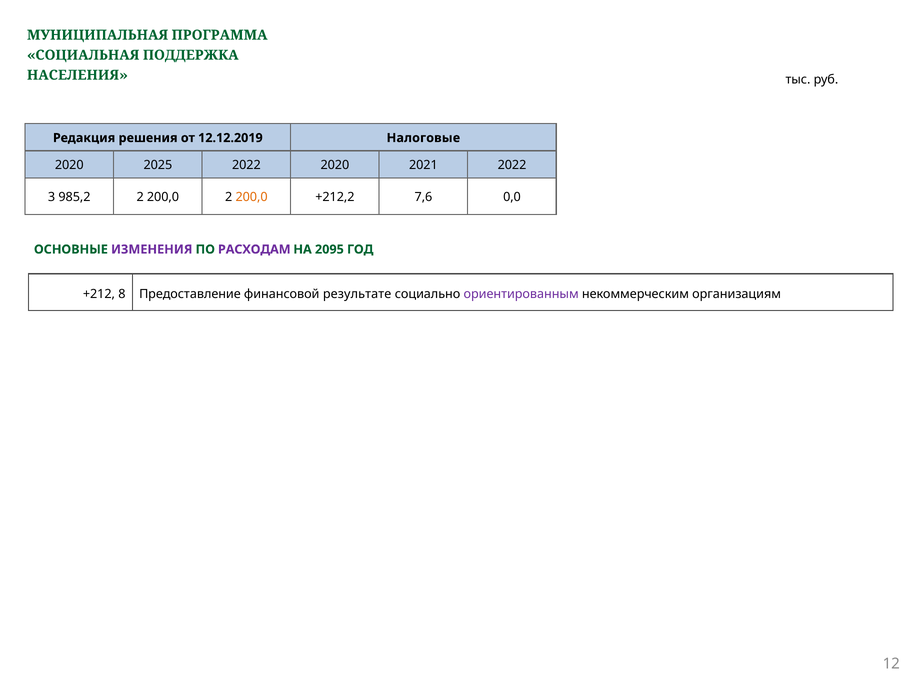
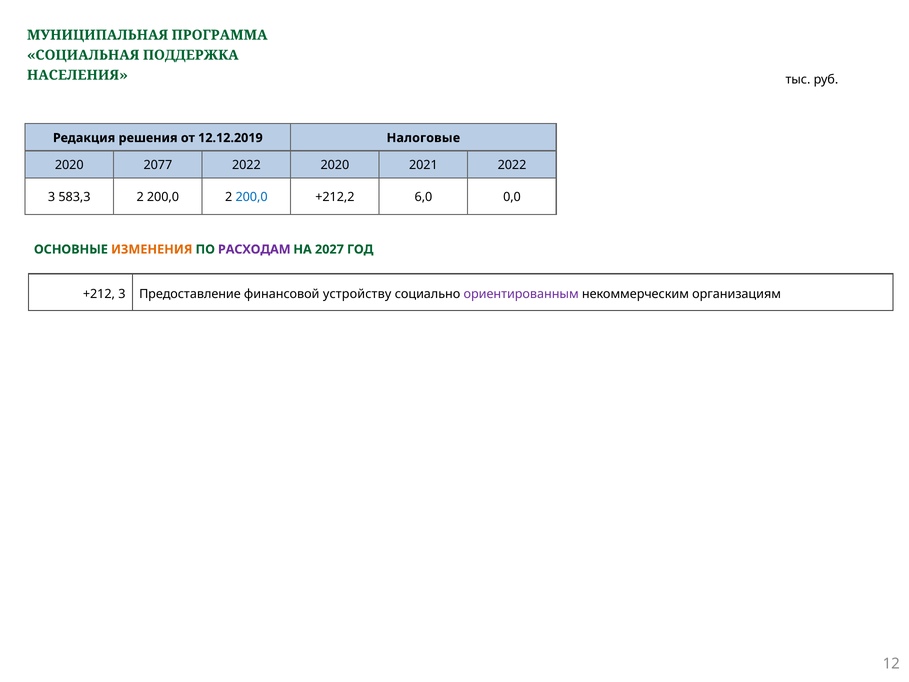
2025: 2025 -> 2077 (158, 165)
985,2: 985,2 -> 583,3 (74, 197)
200,0 colour: orange -> blue (252, 197)
7,6: 7,6 -> 6,0 (423, 197)
ИЗМЕНЕНИЯ colour: purple -> orange (152, 249)
2095: 2095 -> 2027 (329, 249)
+212 8: 8 -> 3 (122, 294)
результате: результате -> устройству (357, 294)
